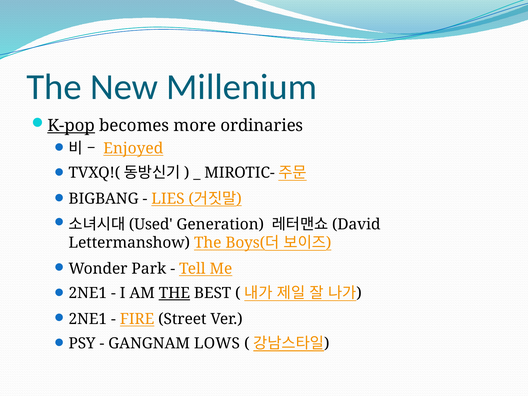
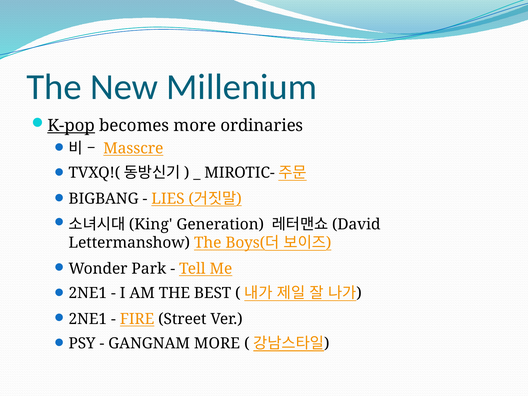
Enjoyed: Enjoyed -> Masscre (133, 148)
Used: Used -> King (151, 224)
THE underline: present -> none (174, 293)
GANGNAM LOWS: LOWS -> MORE (217, 343)
